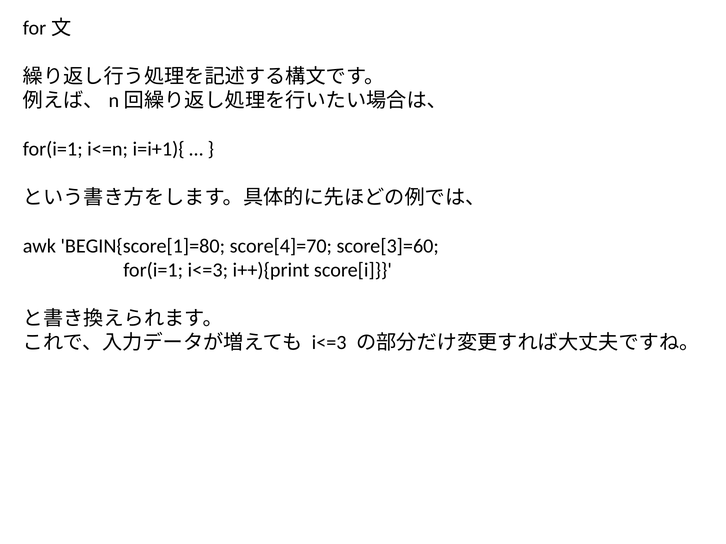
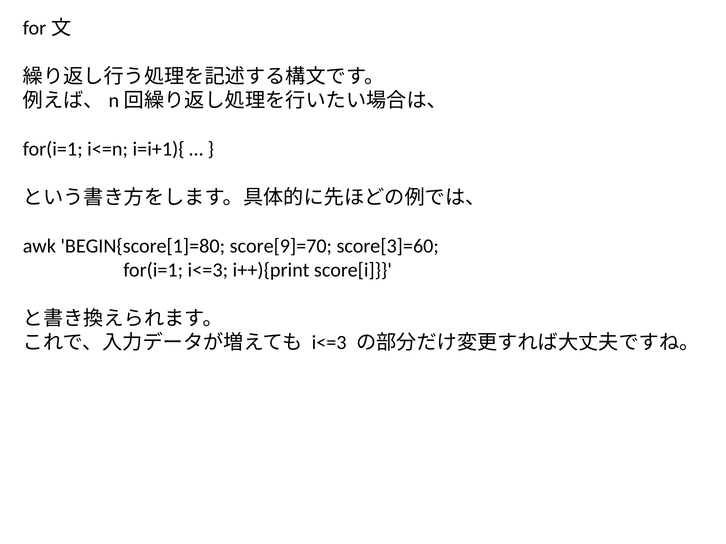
score[4]=70: score[4]=70 -> score[9]=70 (281, 246)
